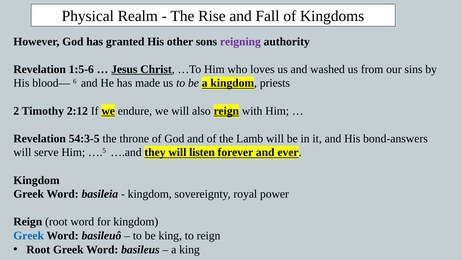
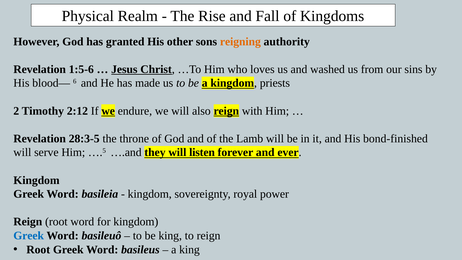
reigning colour: purple -> orange (240, 42)
54:3-5: 54:3-5 -> 28:3-5 (84, 139)
bond-answers: bond-answers -> bond-finished (396, 139)
